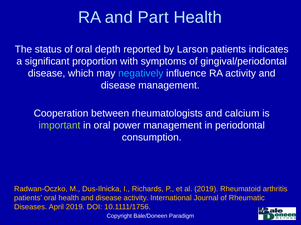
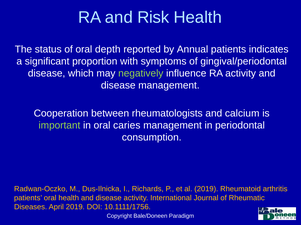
Part: Part -> Risk (153, 17)
Larson: Larson -> Annual (193, 50)
negatively colour: light blue -> light green (141, 74)
power: power -> caries (127, 126)
